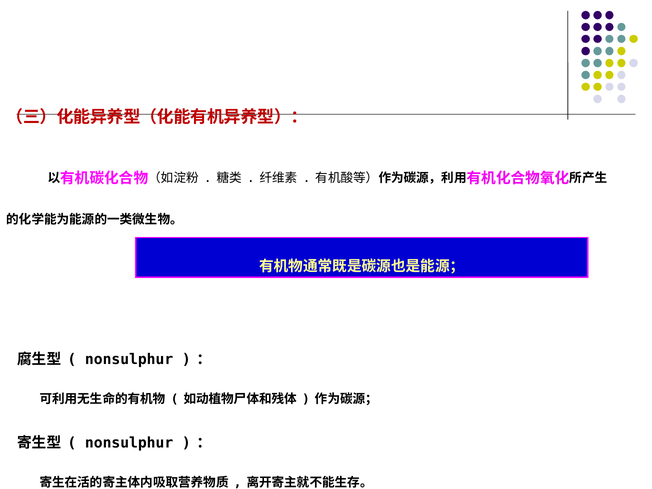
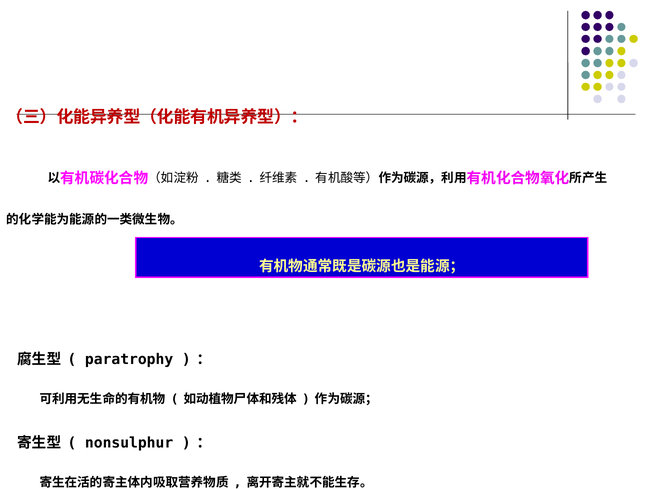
nonsulphur: nonsulphur -> paratrophy (129, 359)
